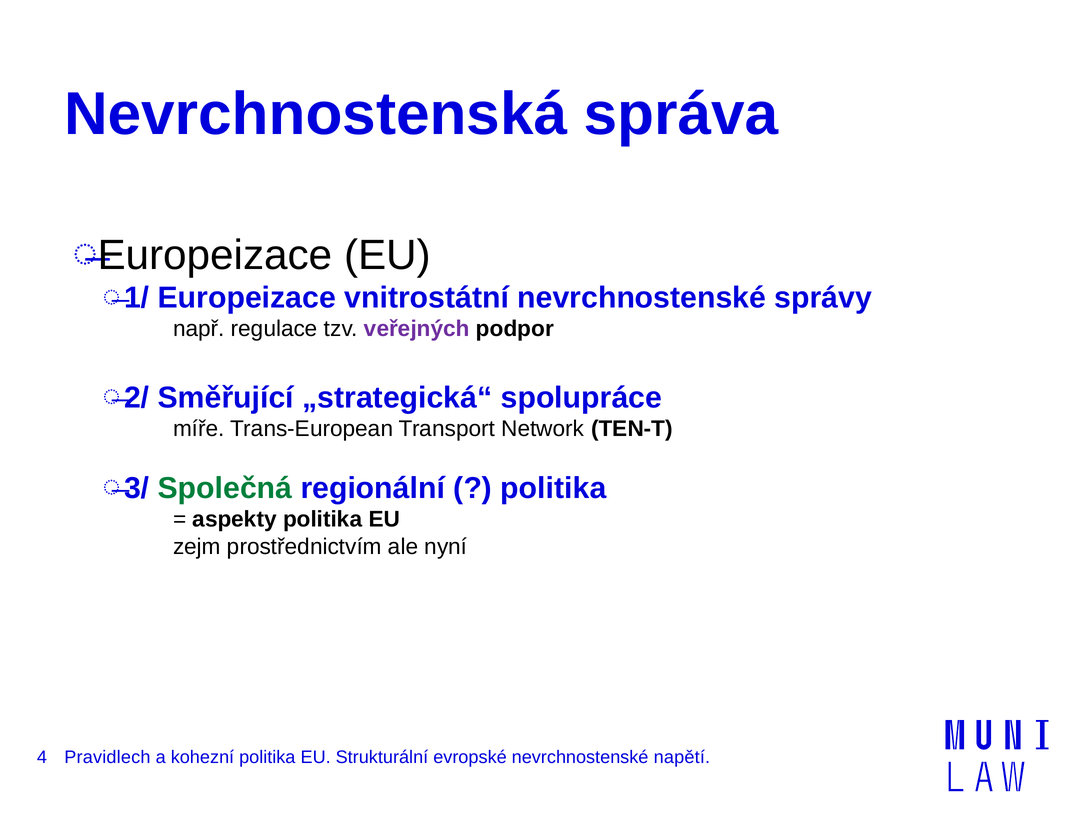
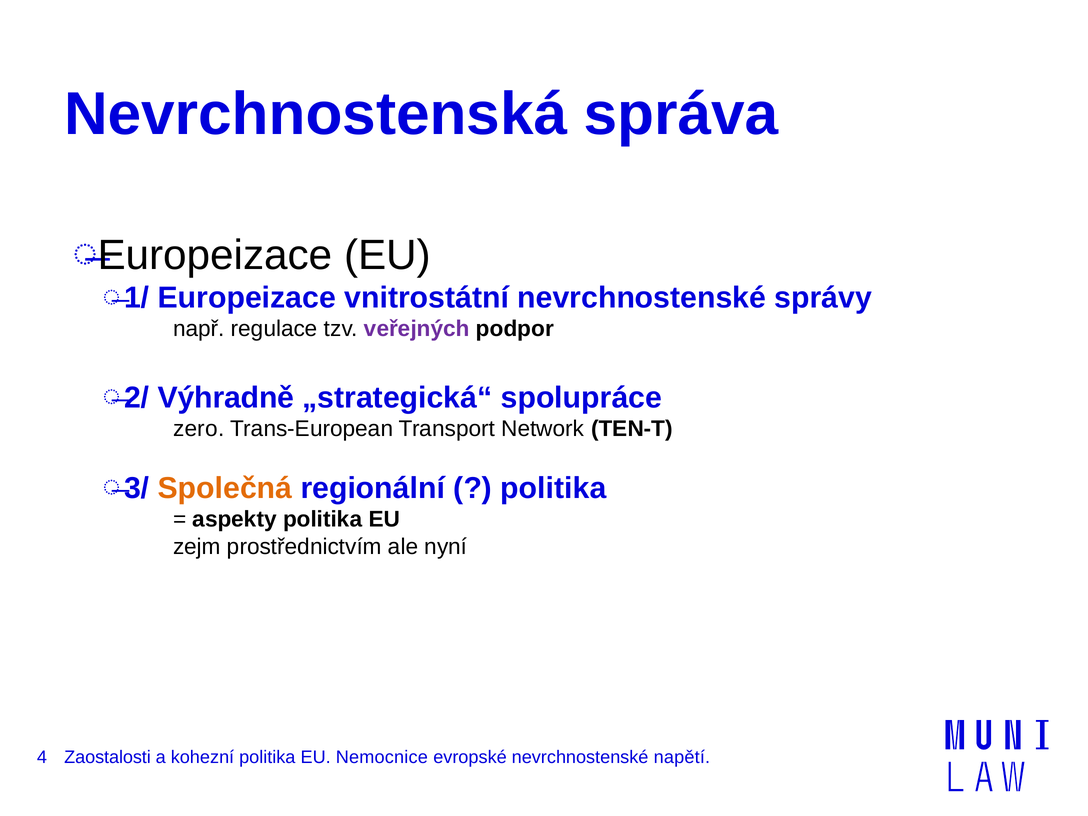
Směřující: Směřující -> Výhradně (226, 397)
míře: míře -> zero (199, 429)
Společná colour: green -> orange (225, 488)
Pravidlech: Pravidlech -> Zaostalosti (108, 757)
Strukturální: Strukturální -> Nemocnice (382, 757)
